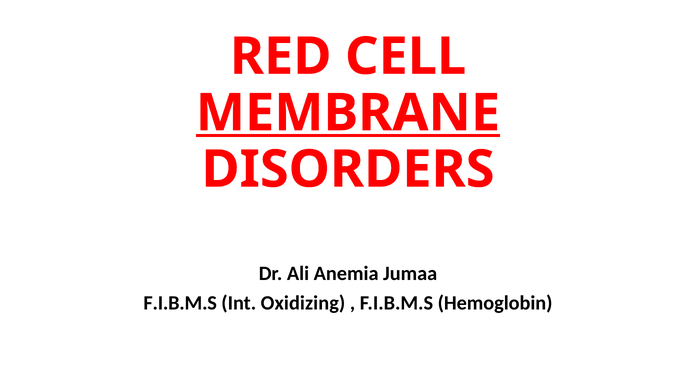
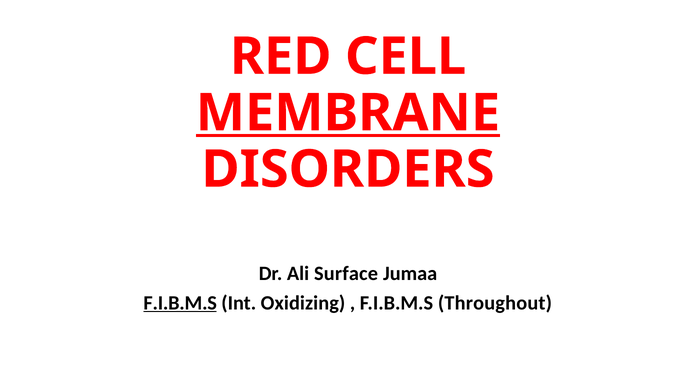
Anemia: Anemia -> Surface (346, 273)
F.I.B.M.S underline: none -> present (180, 302)
Hemoglobin: Hemoglobin -> Throughout (495, 302)
